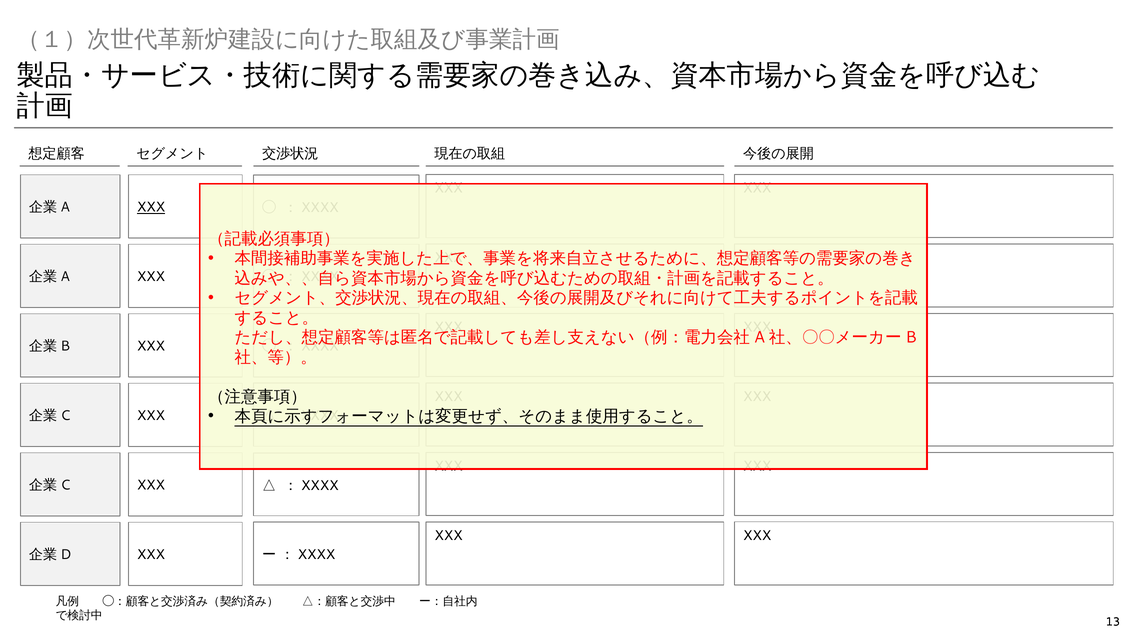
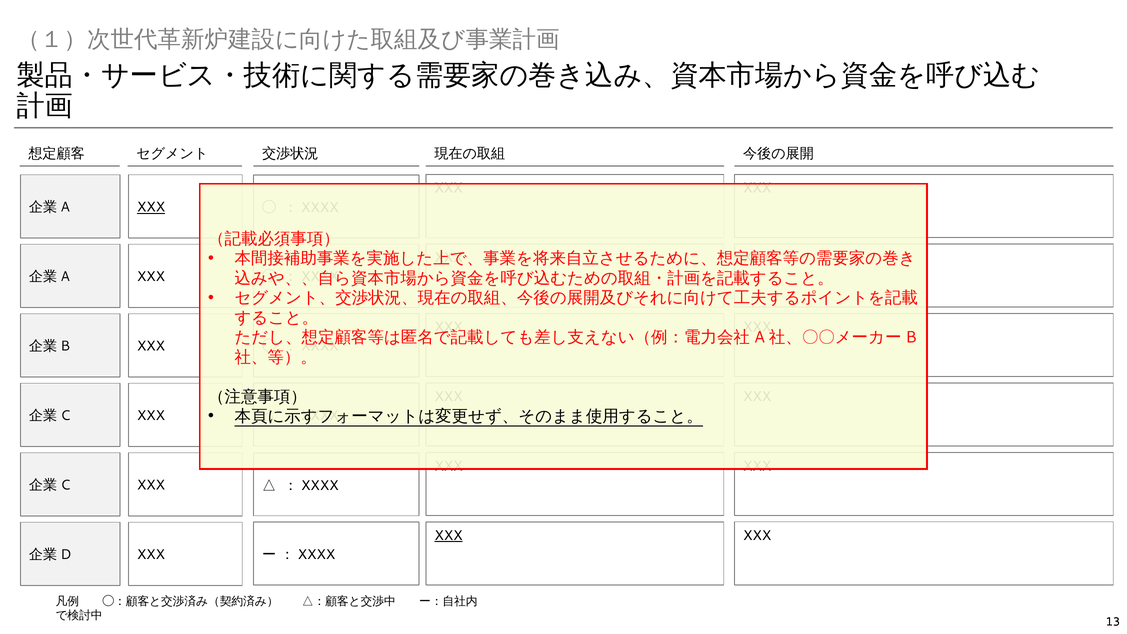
XXX underline: none -> present (448, 536)
